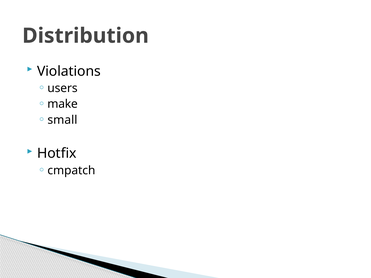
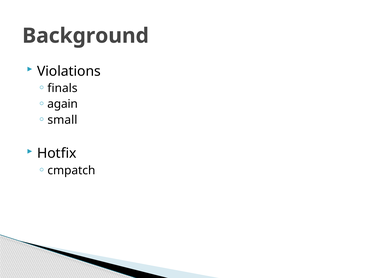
Distribution: Distribution -> Background (86, 36)
users: users -> finals (62, 88)
make: make -> again (63, 104)
